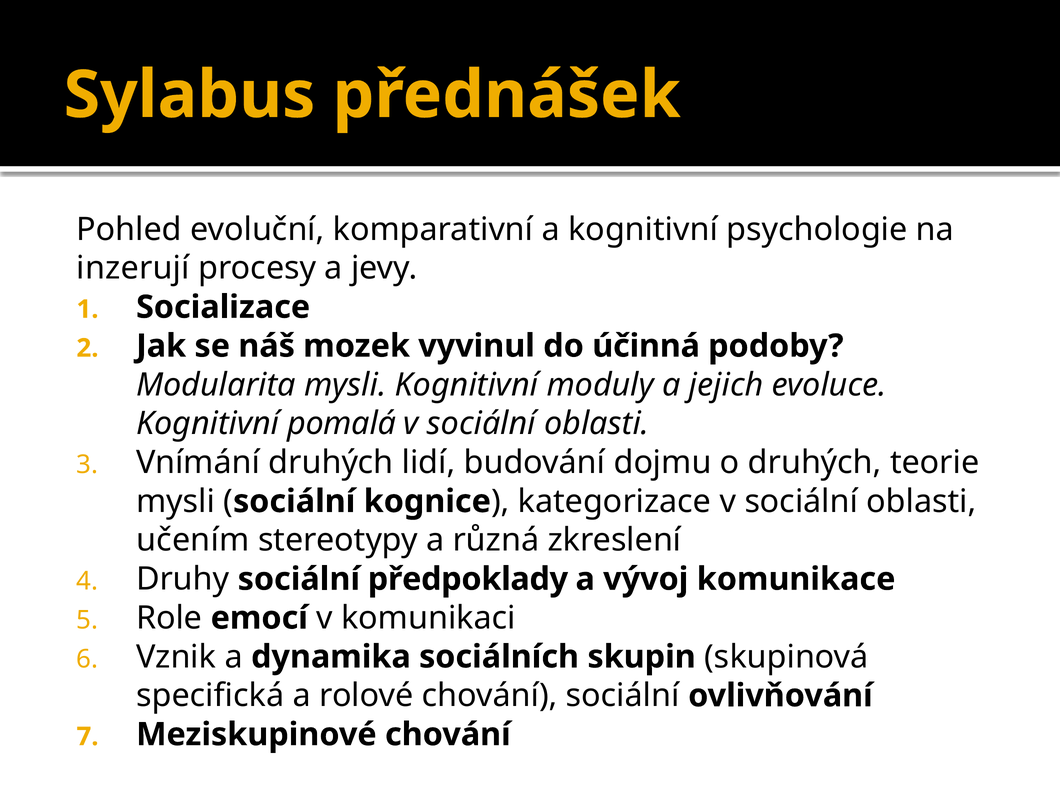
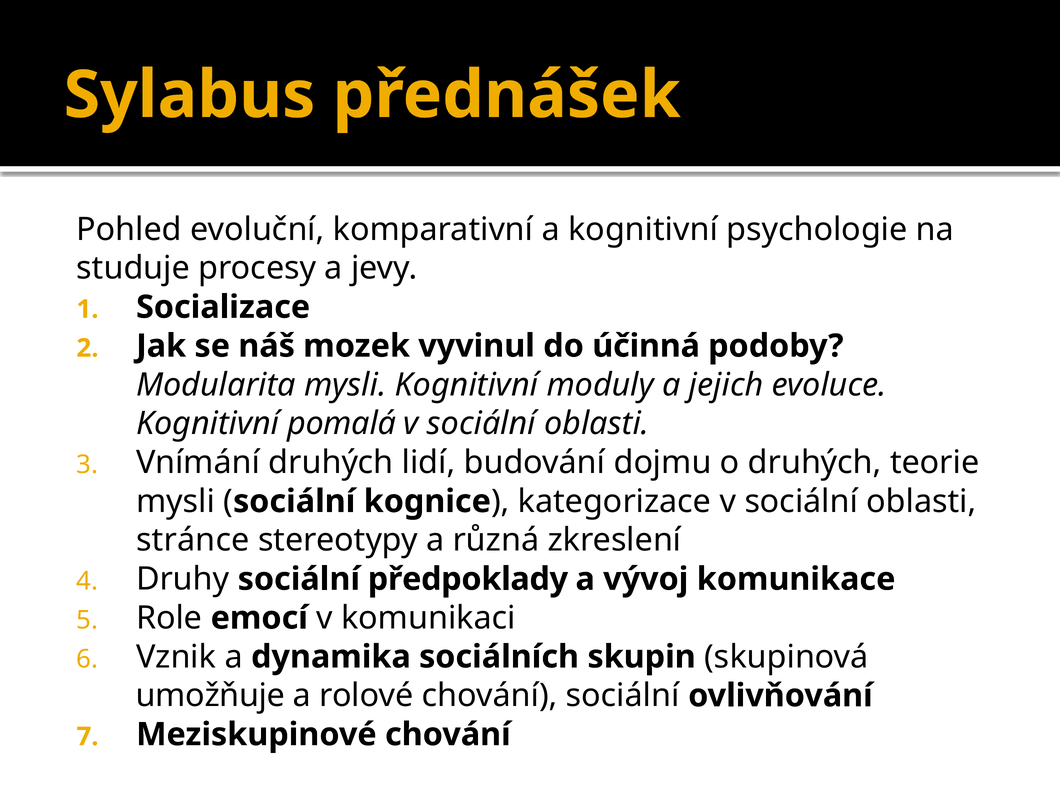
inzerují: inzerují -> studuje (133, 268)
učením: učením -> stránce (193, 540)
specifická: specifická -> umožňuje (210, 696)
